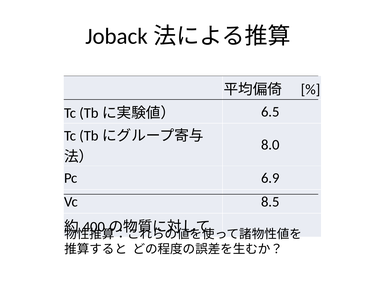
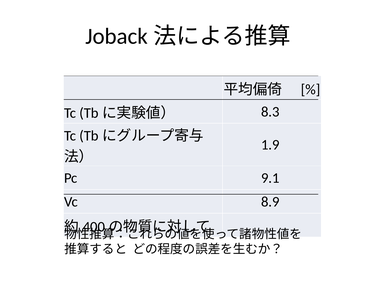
6.5: 6.5 -> 8.3 (270, 112)
8.0: 8.0 -> 1.9 (270, 145)
6.9: 6.9 -> 9.1 (270, 178)
8.5: 8.5 -> 8.9 (270, 202)
